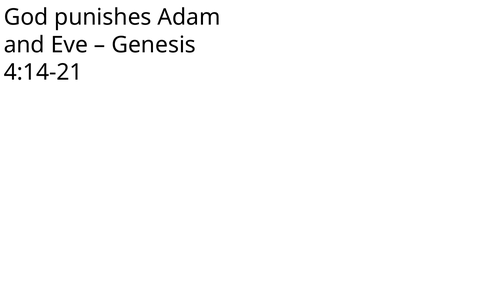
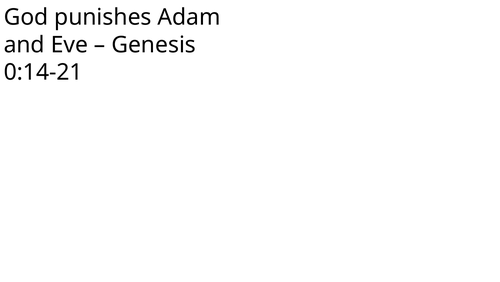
4:14-21: 4:14-21 -> 0:14-21 (43, 72)
